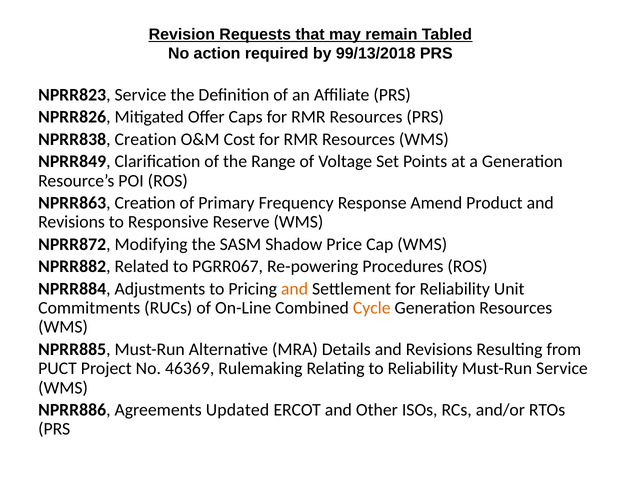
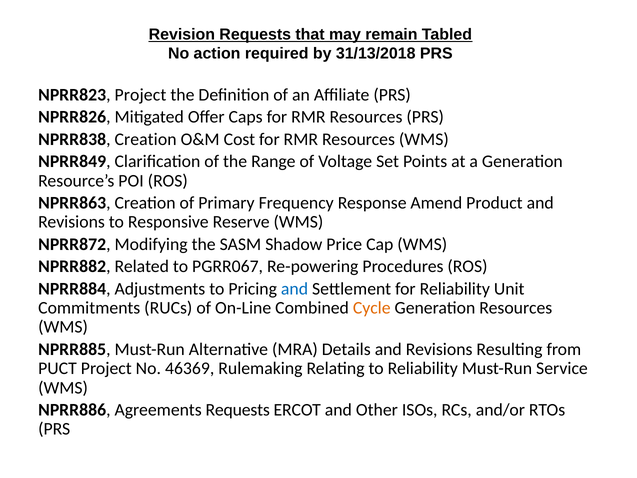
99/13/2018: 99/13/2018 -> 31/13/2018 (376, 54)
NPRR823 Service: Service -> Project (140, 95)
and colour: orange -> blue (295, 289)
Agreements Updated: Updated -> Requests (238, 410)
